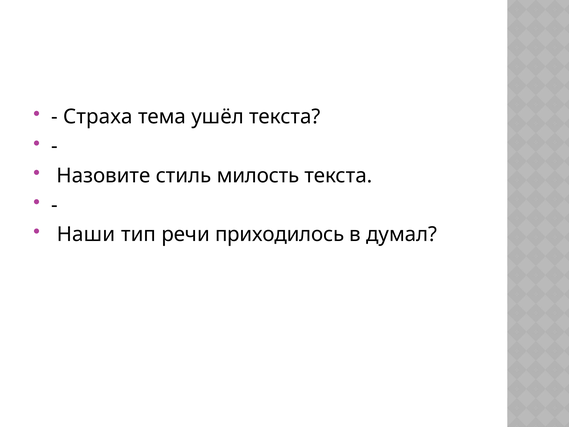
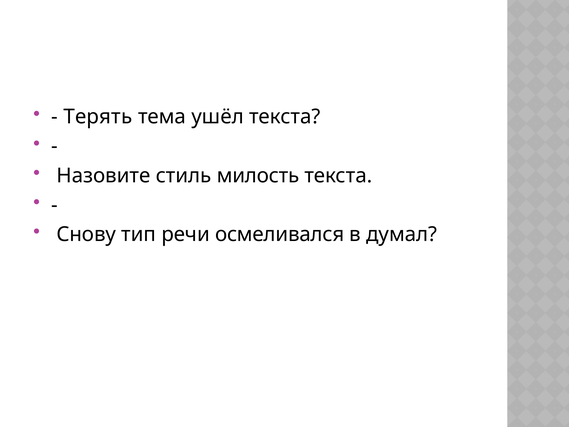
Страха: Страха -> Терять (98, 117)
Наши: Наши -> Снову (86, 234)
приходилось: приходилось -> осмеливался (280, 234)
